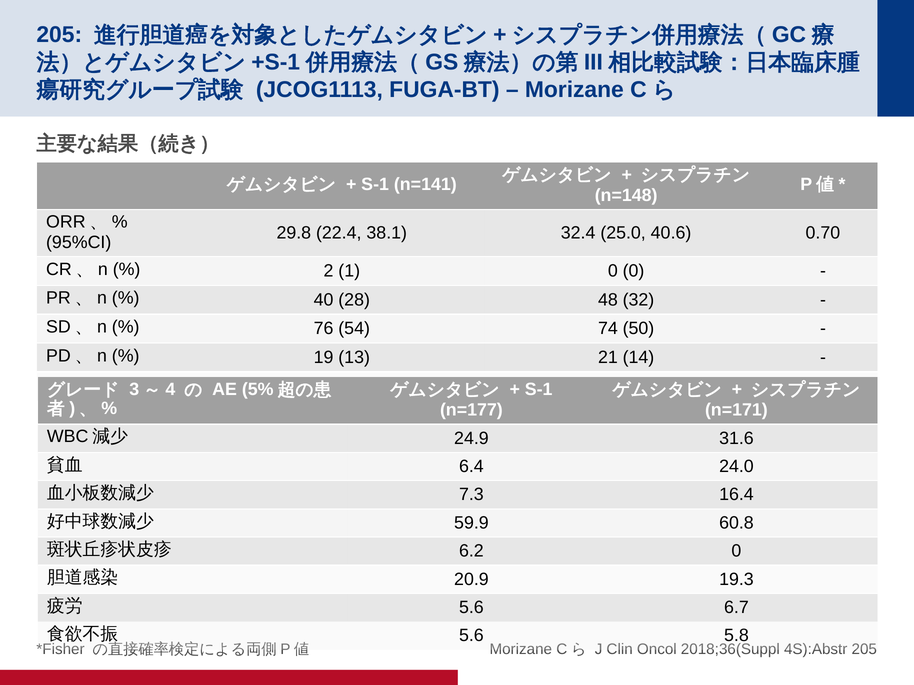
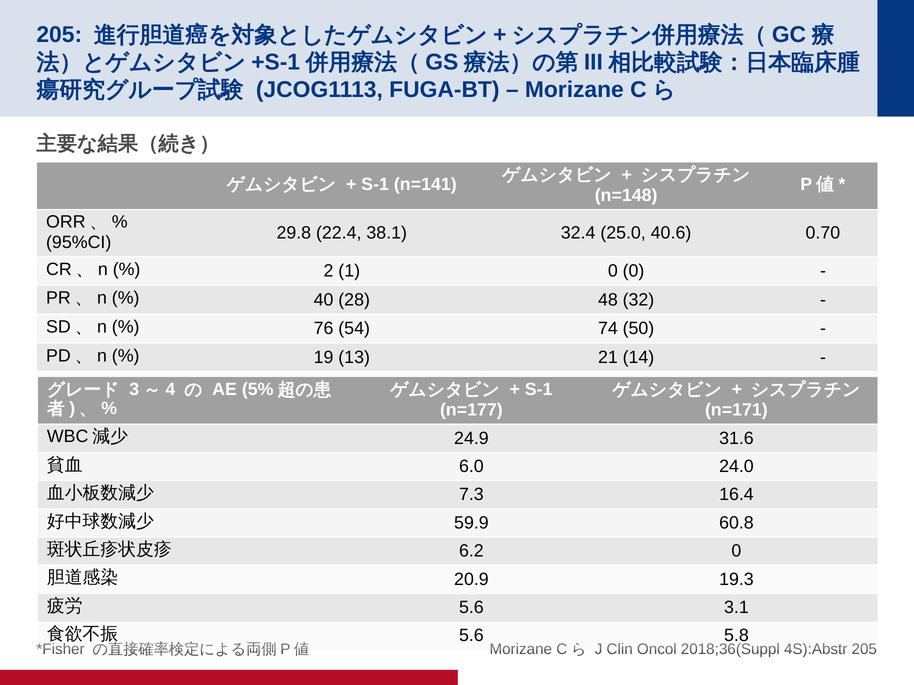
6.4: 6.4 -> 6.0 (471, 467)
6.7: 6.7 -> 3.1 (736, 608)
